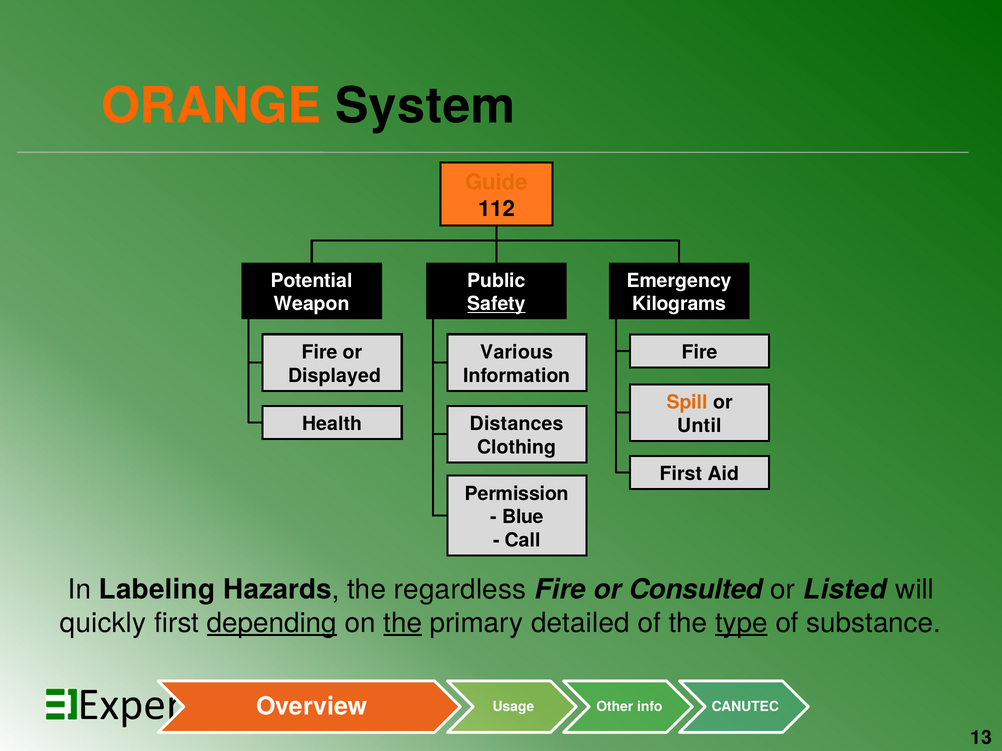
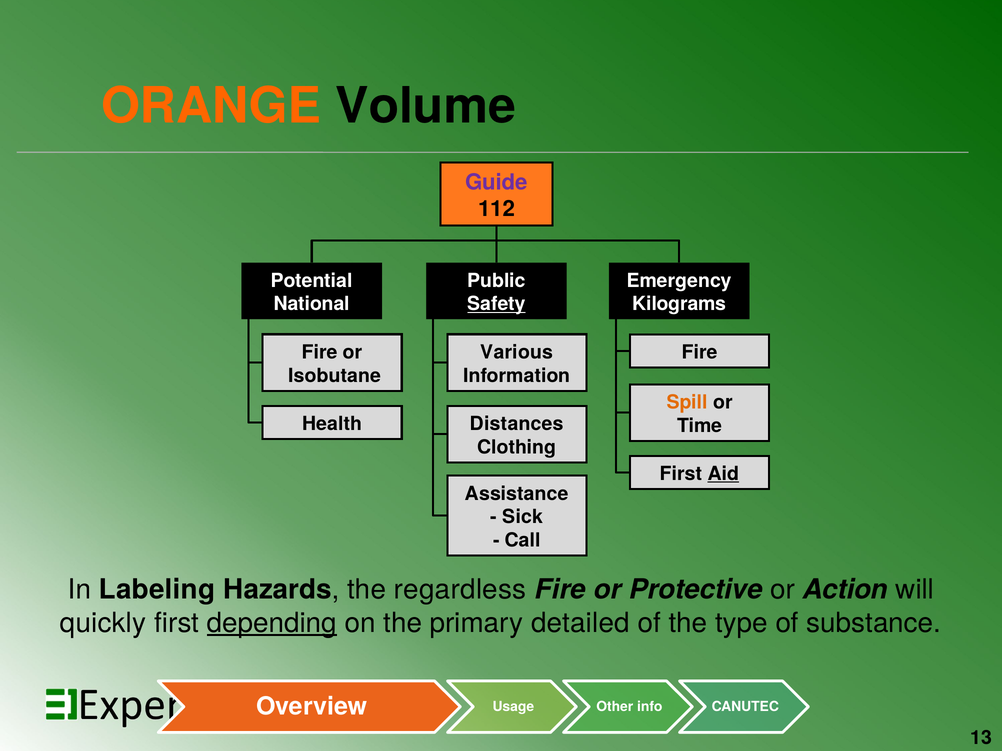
System: System -> Volume (426, 107)
Guide colour: orange -> purple (496, 182)
Weapon: Weapon -> National (312, 304)
Displayed: Displayed -> Isobutane (335, 376)
Until: Until -> Time (700, 426)
Aid underline: none -> present (723, 474)
Permission: Permission -> Assistance (517, 494)
Blue: Blue -> Sick (523, 517)
Consulted: Consulted -> Protective (696, 590)
Listed: Listed -> Action (845, 590)
the underline: present -> none (403, 623)
type underline: present -> none (741, 623)
